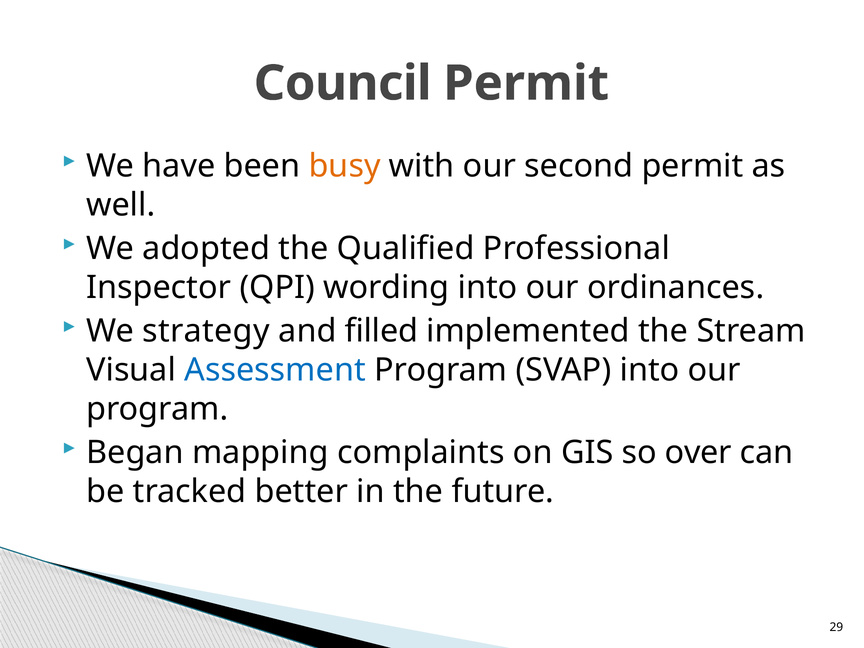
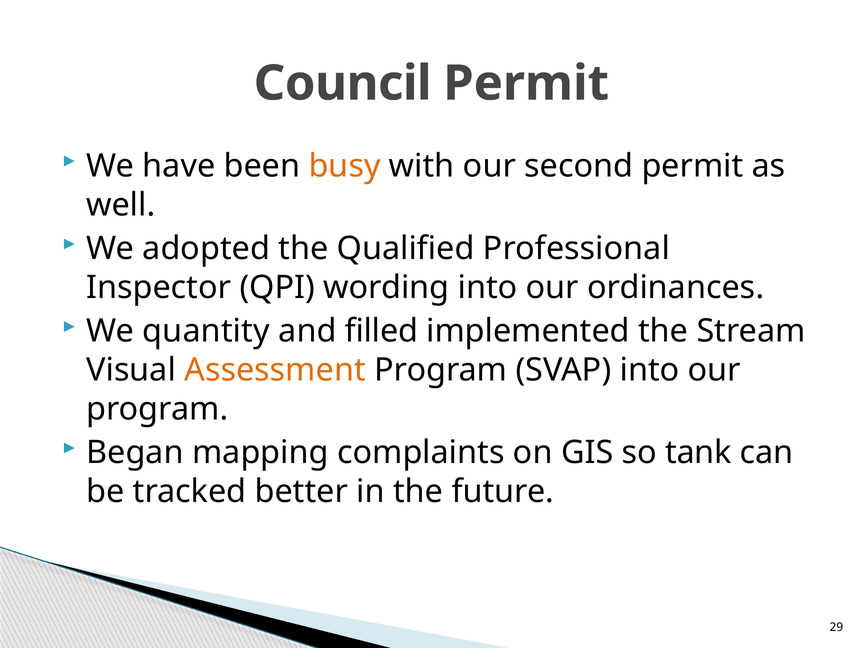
strategy: strategy -> quantity (206, 331)
Assessment colour: blue -> orange (275, 370)
over: over -> tank (698, 453)
